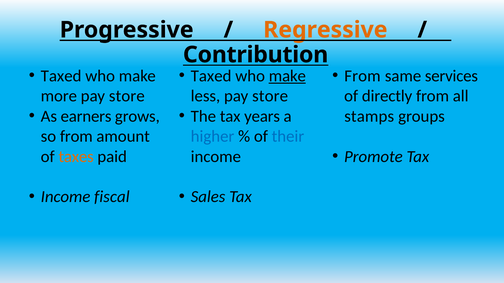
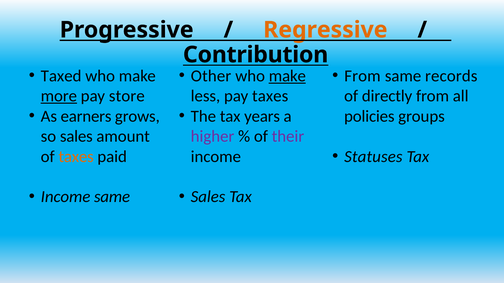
Taxed: Taxed -> Other (211, 76)
services: services -> records (451, 76)
more underline: none -> present (59, 96)
less pay store: store -> taxes (270, 96)
stamps: stamps -> policies (369, 116)
so from: from -> sales (76, 137)
higher colour: blue -> purple (213, 137)
their colour: blue -> purple (288, 137)
Promote: Promote -> Statuses (373, 157)
Income fiscal: fiscal -> same (112, 197)
